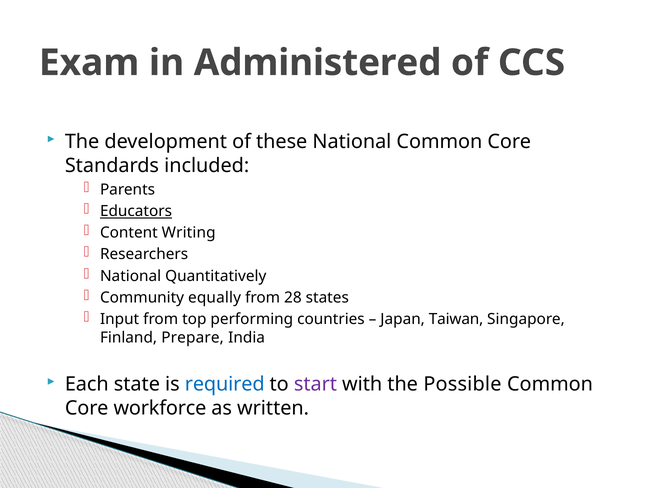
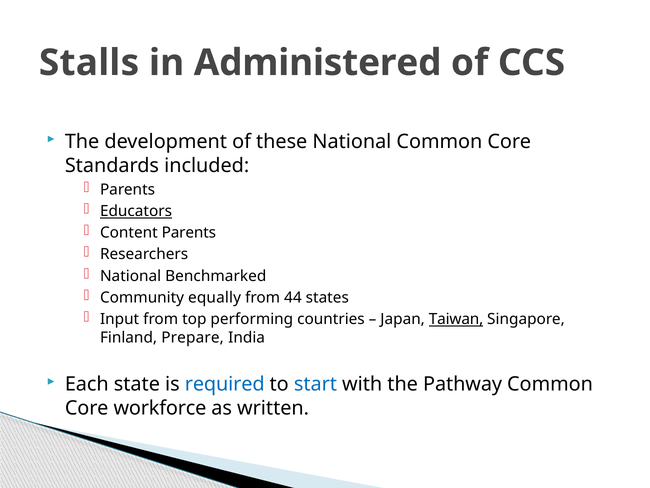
Exam: Exam -> Stalls (89, 63)
Content Writing: Writing -> Parents (189, 233)
Quantitatively: Quantitatively -> Benchmarked (216, 276)
28: 28 -> 44 (293, 297)
Taiwan underline: none -> present (456, 319)
start colour: purple -> blue (315, 384)
Possible: Possible -> Pathway (463, 384)
